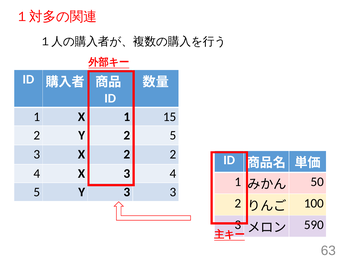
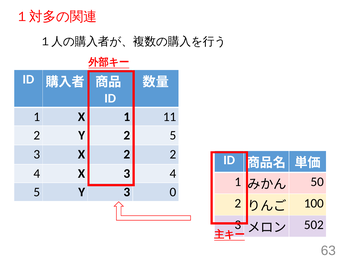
15: 15 -> 11 (170, 116)
3 3: 3 -> 0 (173, 192)
590: 590 -> 502 (314, 224)
